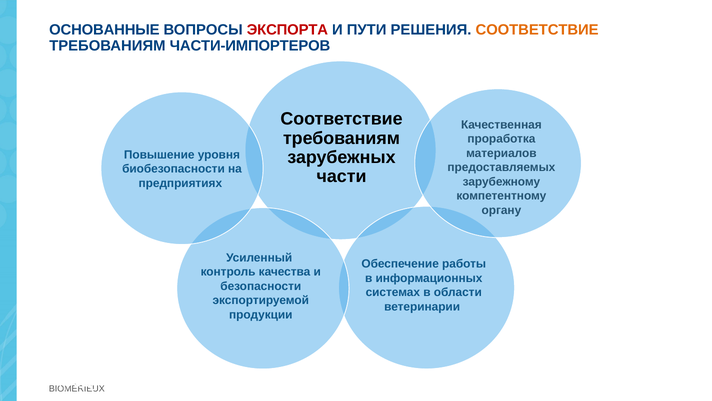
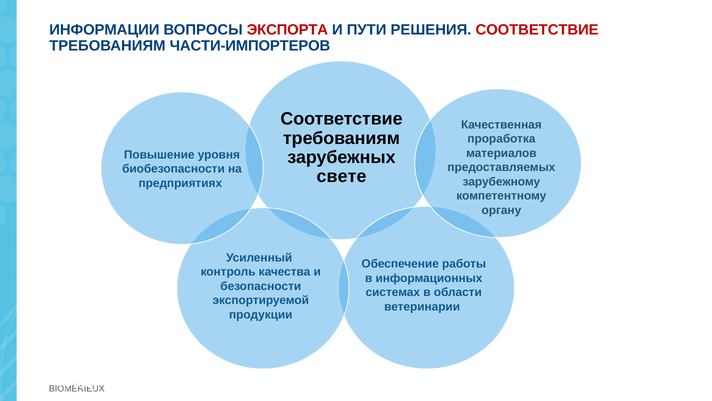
ОСНОВАННЫЕ: ОСНОВАННЫЕ -> ИНФОРМАЦИИ (104, 30)
СООТВЕТСТВИЕ colour: orange -> red (537, 30)
части: части -> свете (341, 176)
